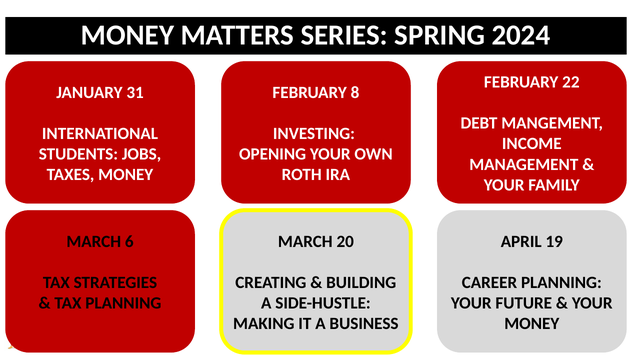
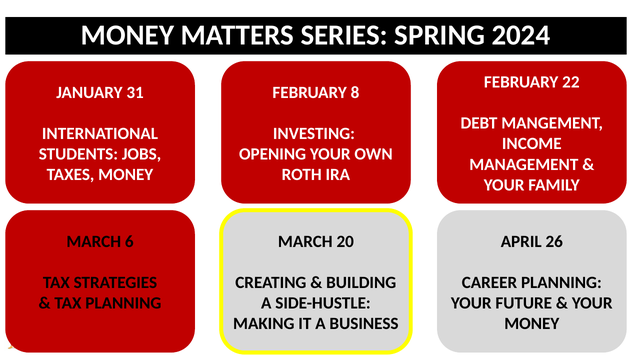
19: 19 -> 26 (554, 241)
